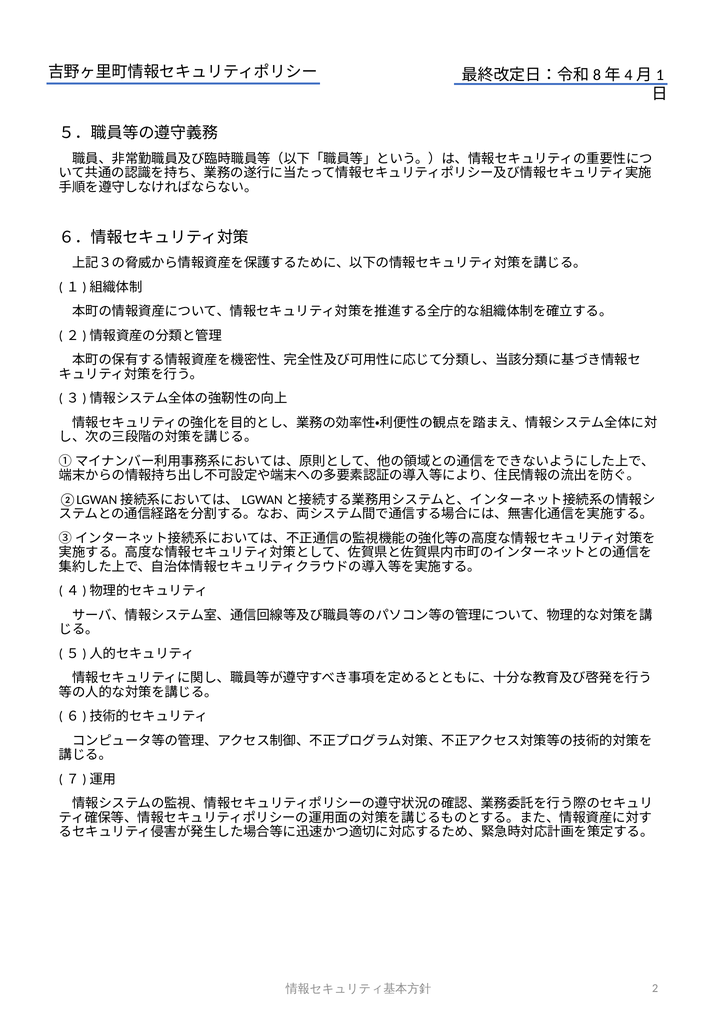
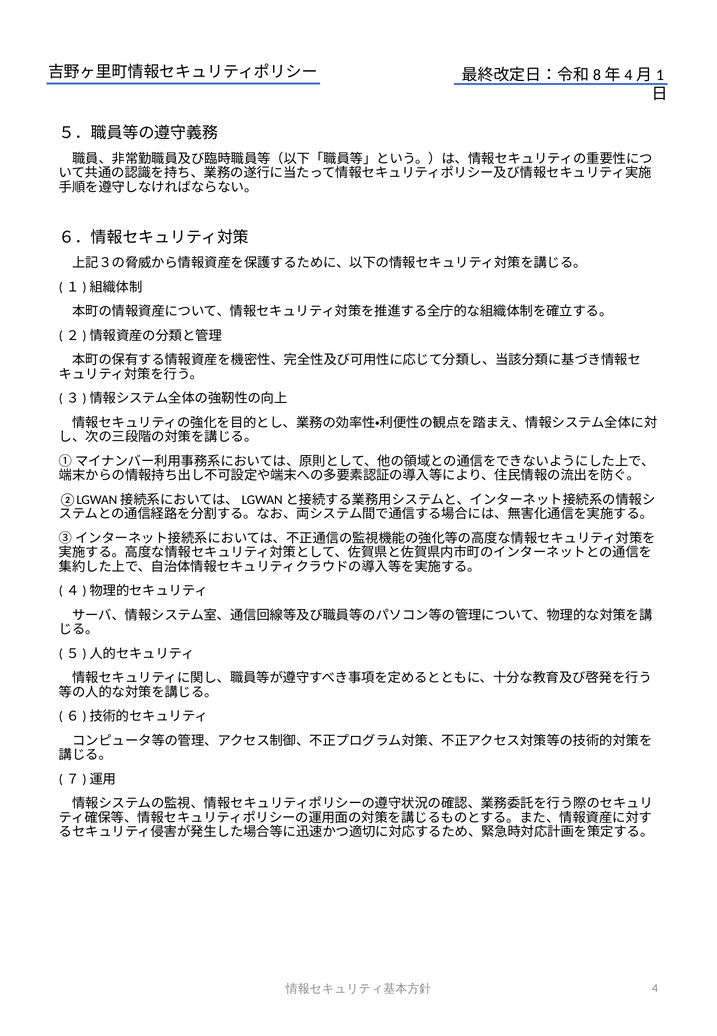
2: 2 -> 4 (655, 988)
